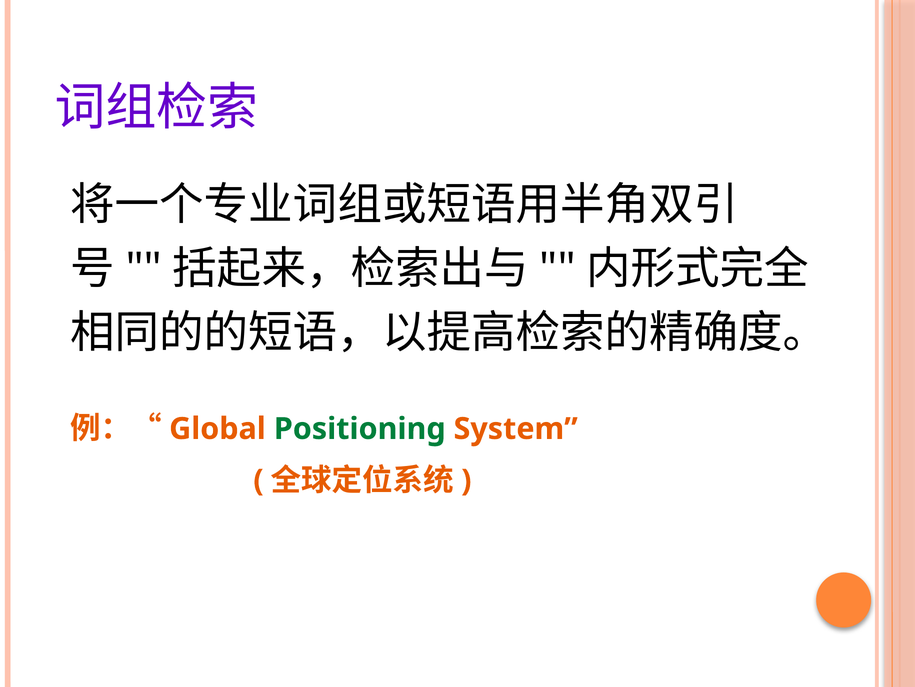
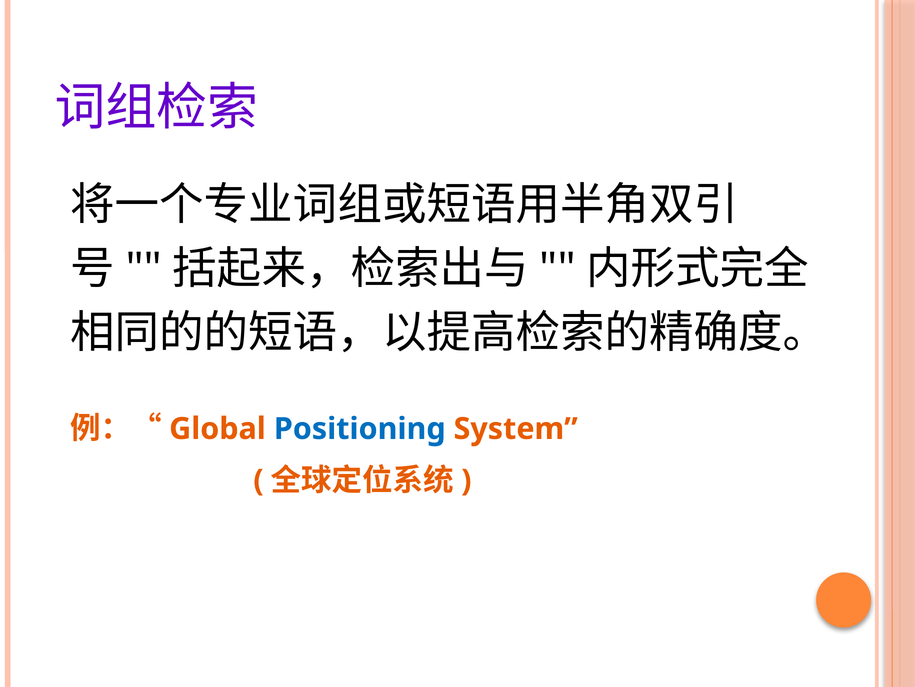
Positioning colour: green -> blue (360, 428)
